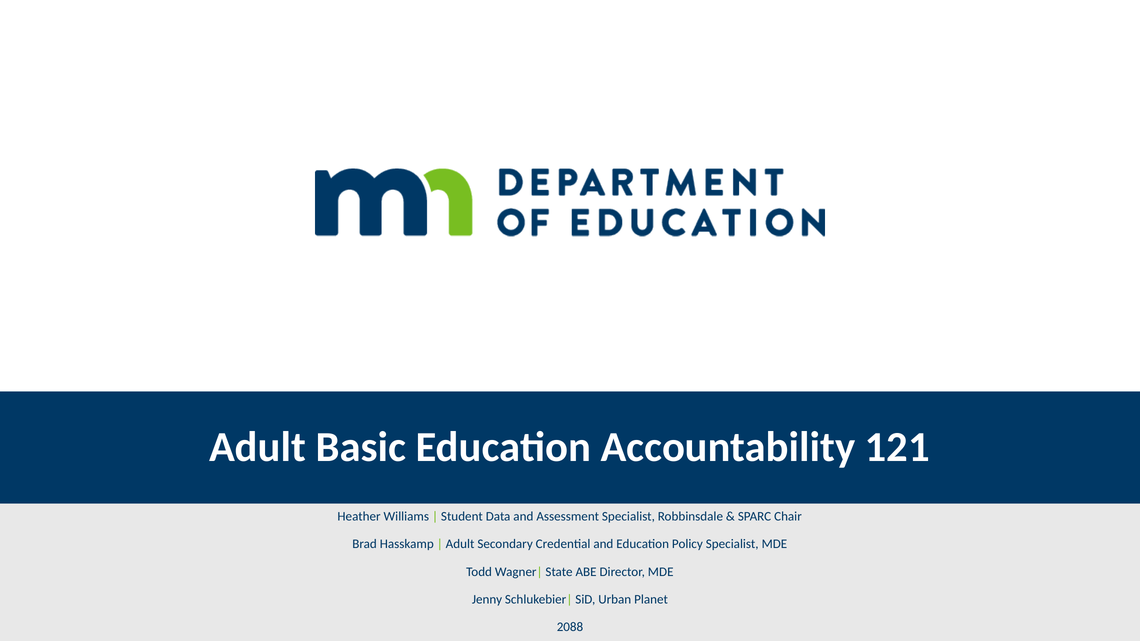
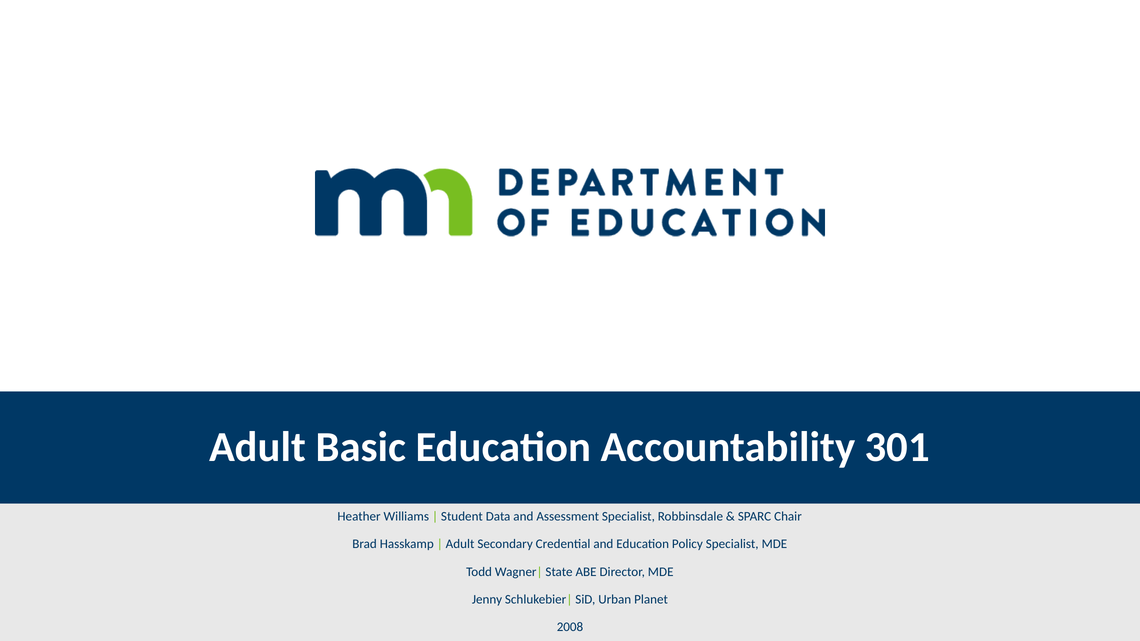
121: 121 -> 301 (897, 447)
2088: 2088 -> 2008 (570, 627)
